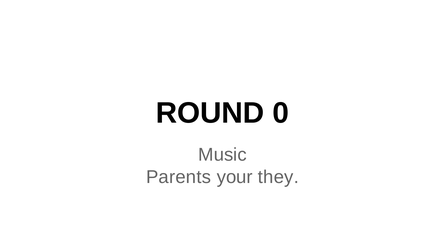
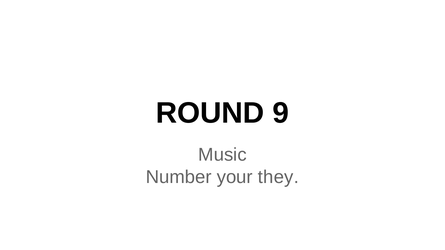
0: 0 -> 9 (281, 113)
Parents: Parents -> Number (179, 177)
